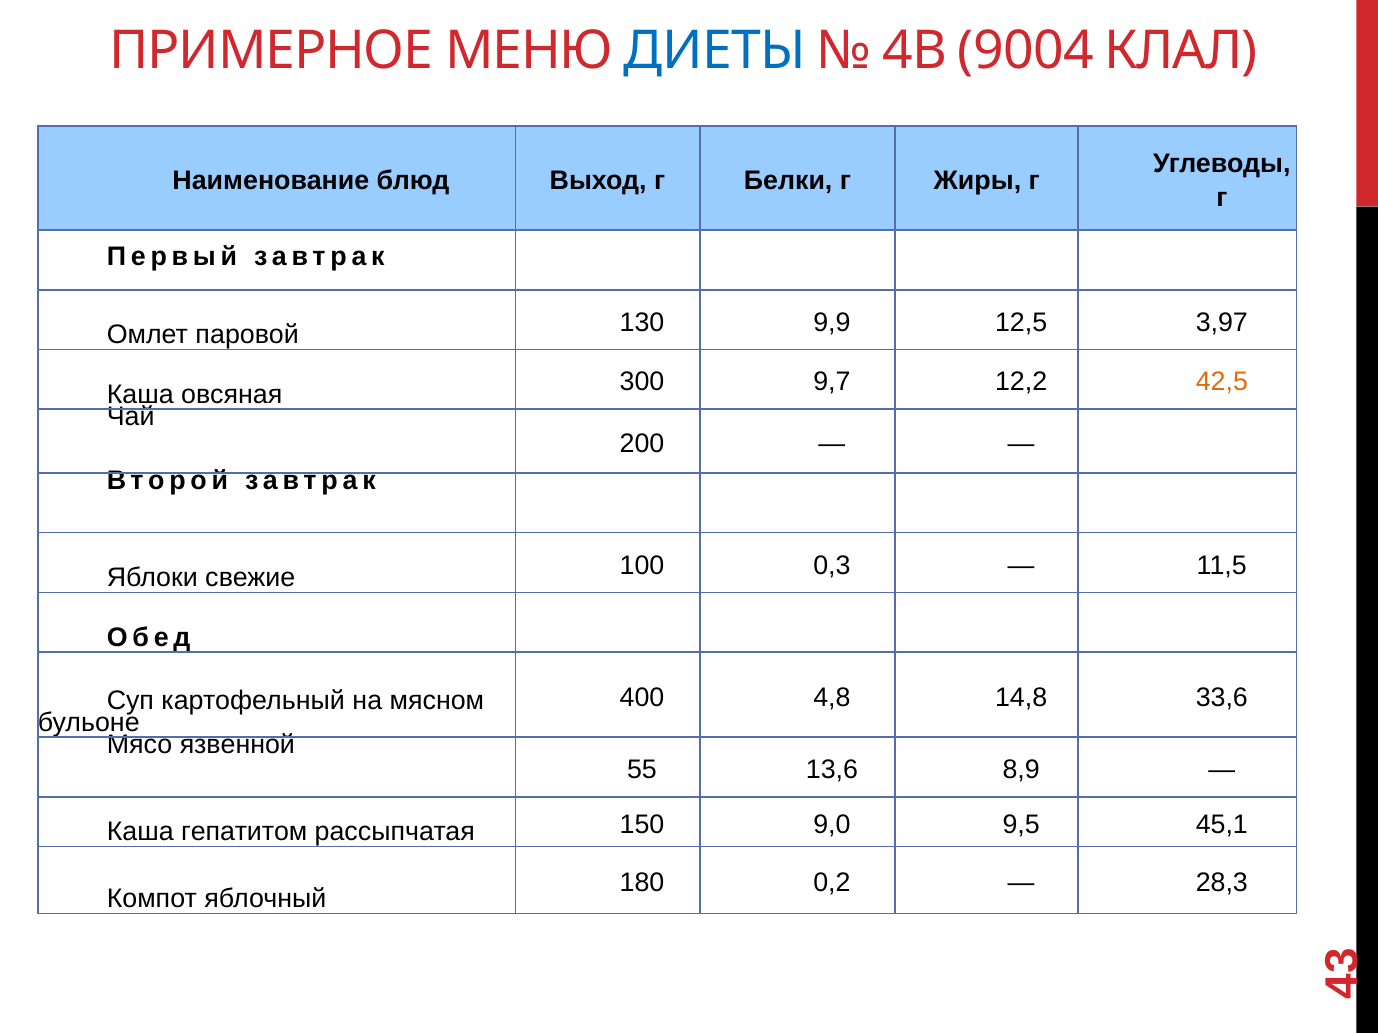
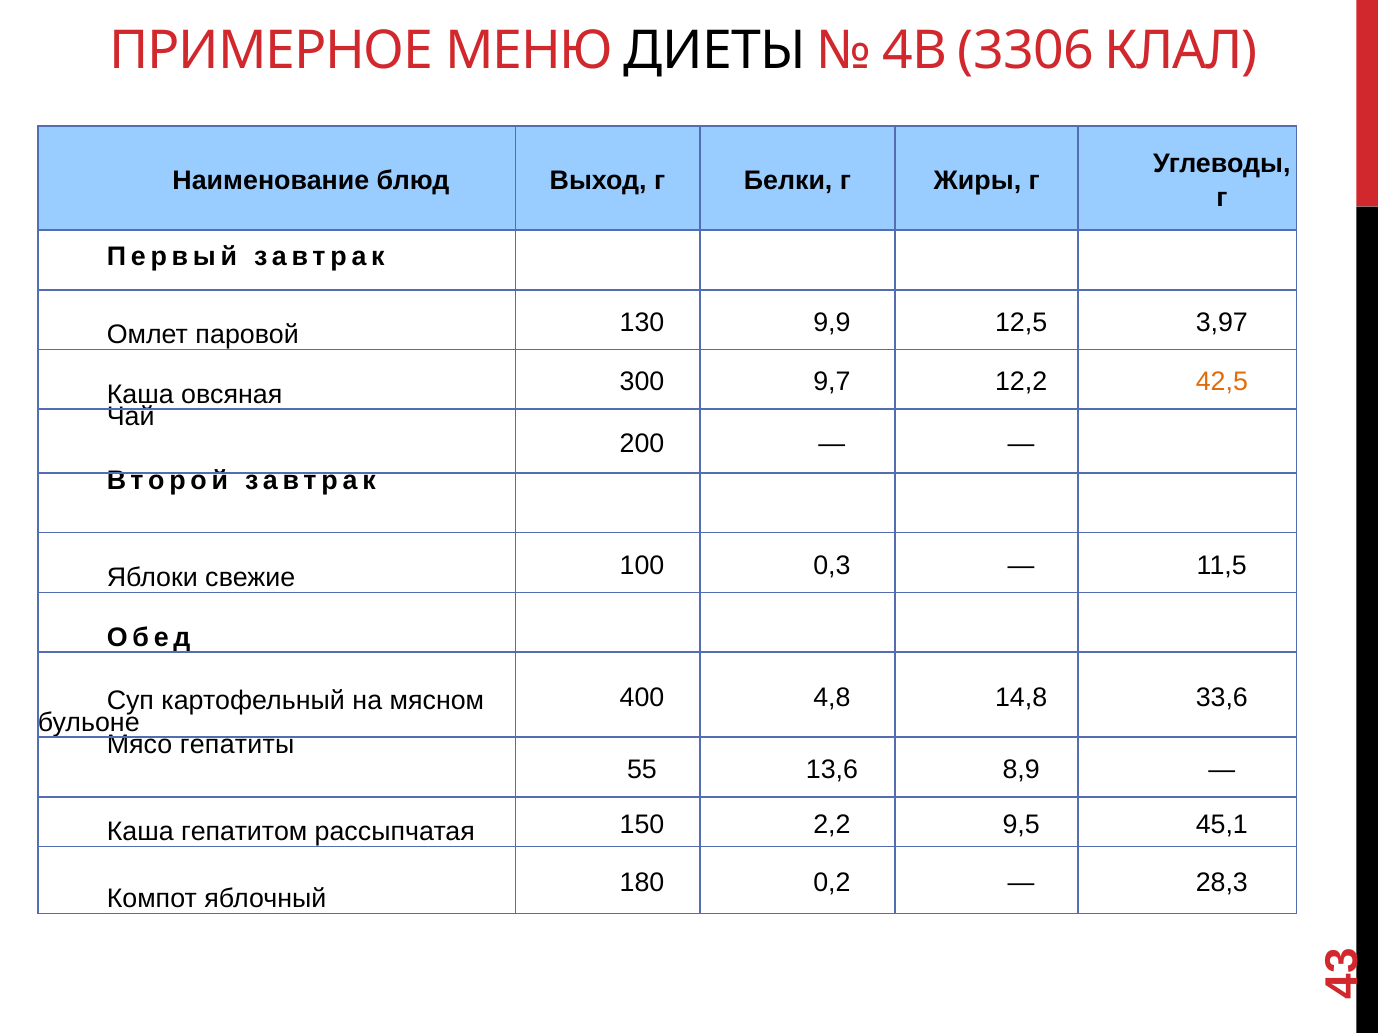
ДИЕТЫ colour: blue -> black (715, 51)
9004: 9004 -> 3306 (1026, 51)
язвенной: язвенной -> гепатиты (237, 745)
9,0: 9,0 -> 2,2 (832, 825)
